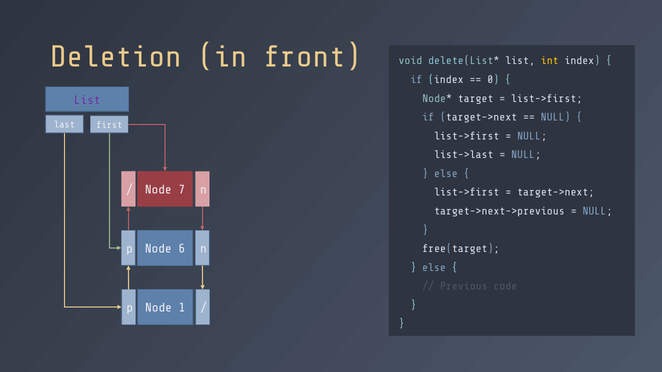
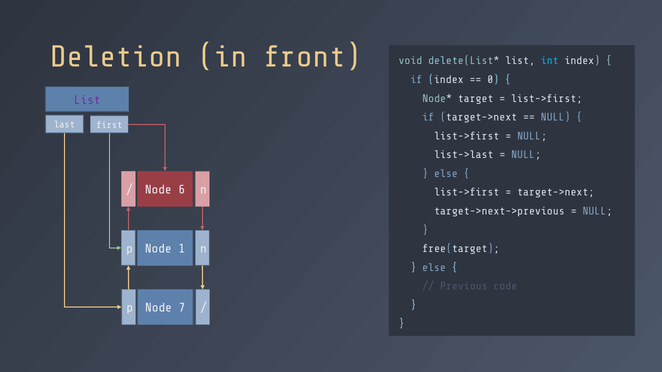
int colour: yellow -> light blue (550, 61)
7: 7 -> 6 (182, 190)
6: 6 -> 1 (182, 249)
1: 1 -> 7 (182, 308)
